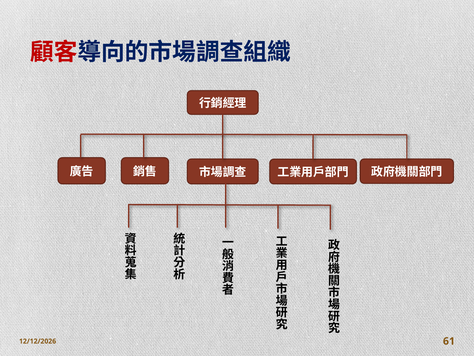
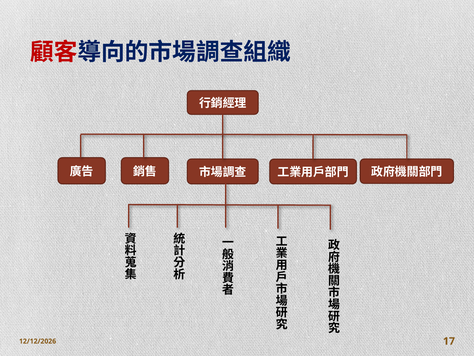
61: 61 -> 17 (449, 341)
